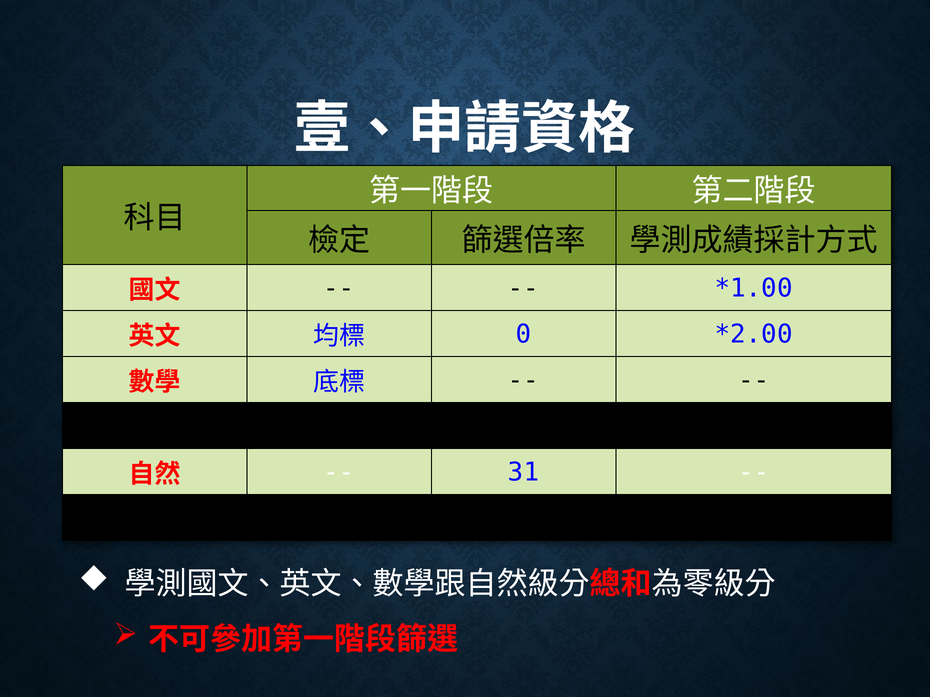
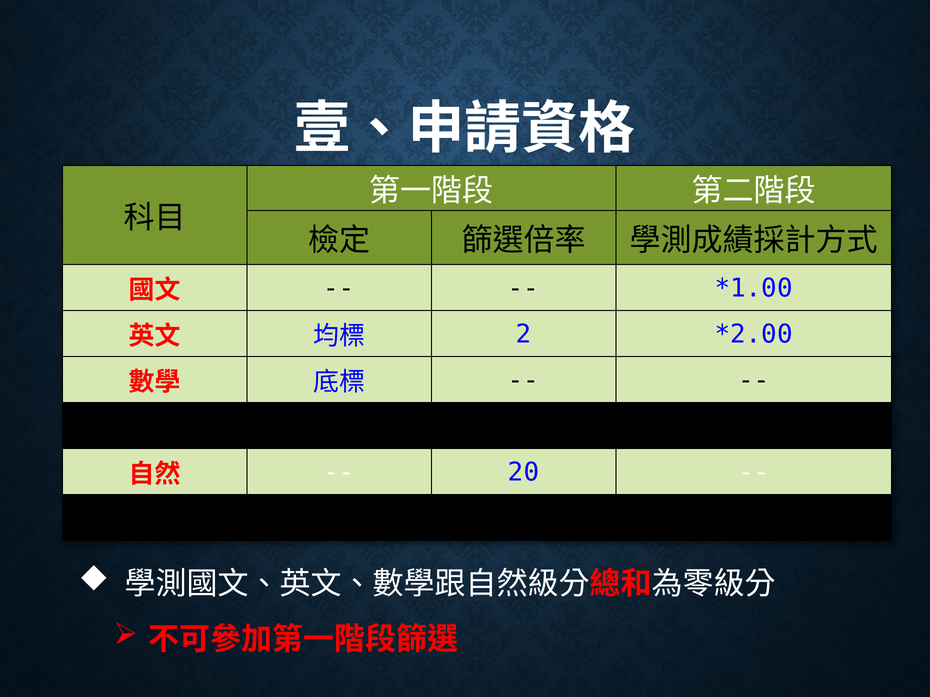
0: 0 -> 2 (524, 334)
31: 31 -> 20 (524, 472)
